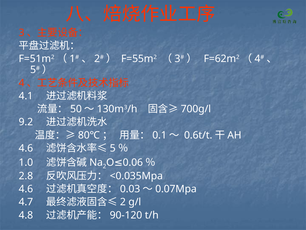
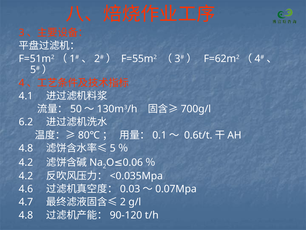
9.2: 9.2 -> 6.2 (26, 122)
4.6: 4.6 -> 4.8 (26, 148)
1.0: 1.0 -> 4.2 (26, 162)
2.8: 2.8 -> 4.2 (26, 176)
